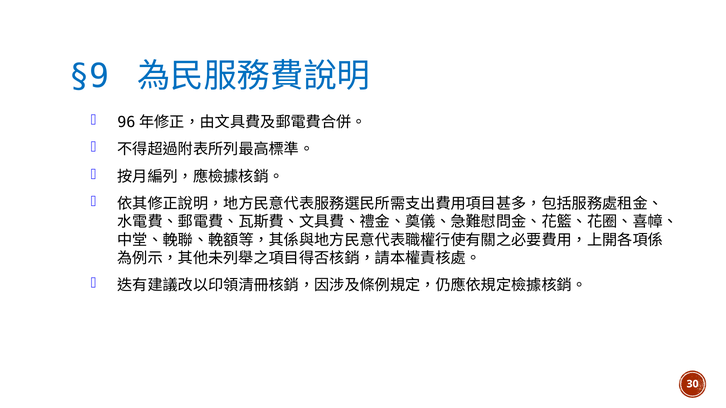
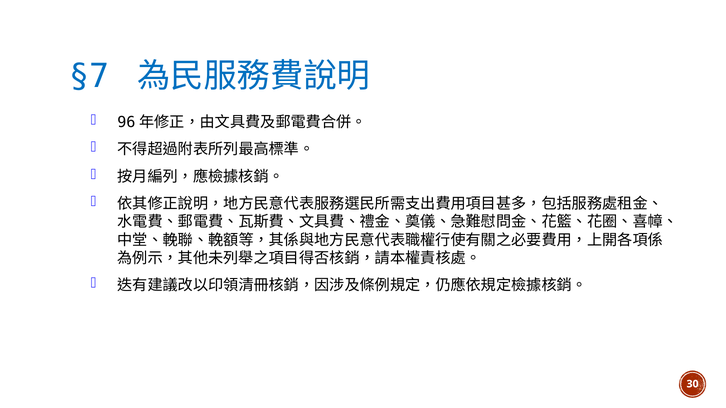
§9: §9 -> §7 (89, 77)
